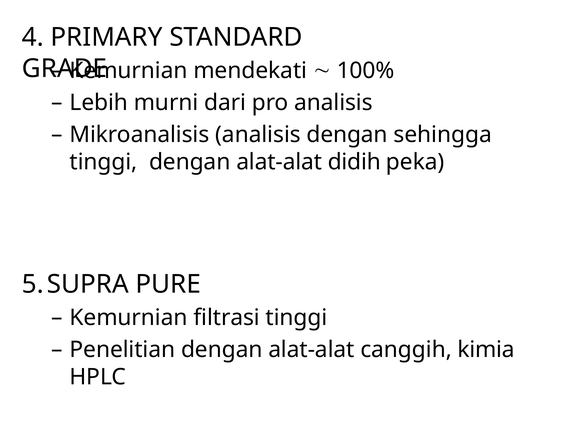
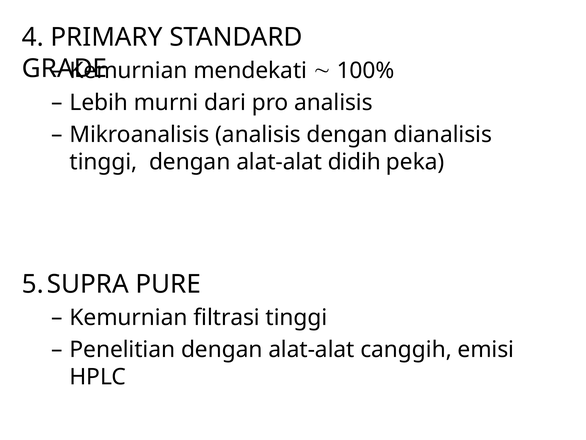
sehingga: sehingga -> dianalisis (443, 134)
kimia: kimia -> emisi (486, 349)
